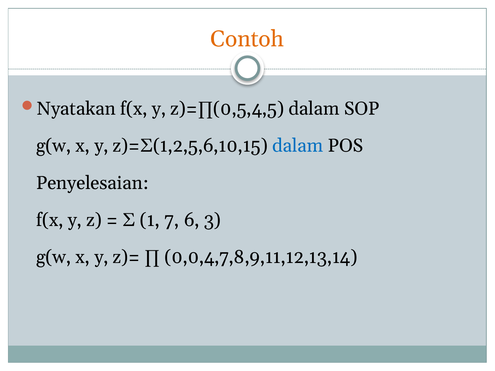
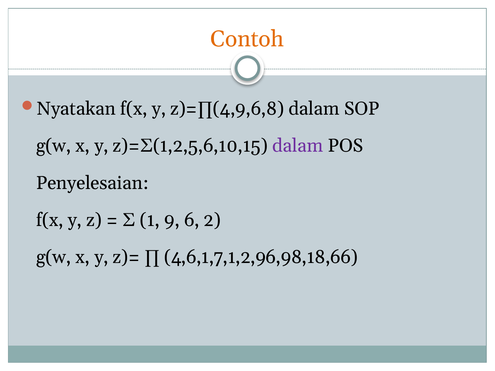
z)=∏(0,5,4,5: z)=∏(0,5,4,5 -> z)=∏(4,9,6,8 (227, 109)
dalam colour: blue -> purple (298, 146)
7: 7 -> 9 (172, 220)
3: 3 -> 2 (212, 220)
0,0,4,7,8,9,11,12,13,14: 0,0,4,7,8,9,11,12,13,14 -> 4,6,1,7,1,2,96,98,18,66 (261, 257)
